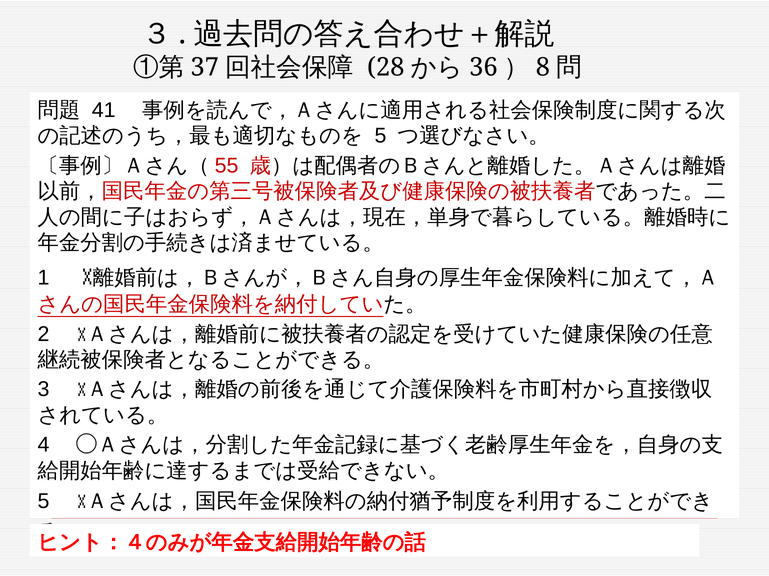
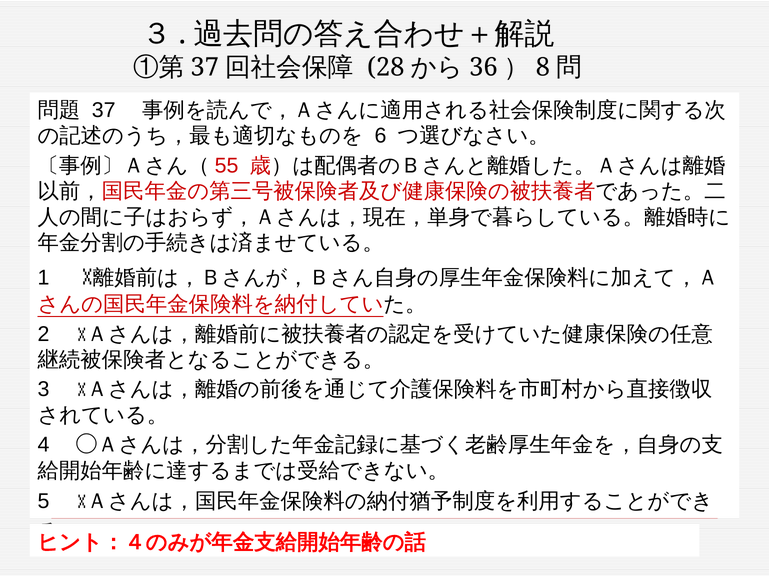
41: 41 -> 37 (104, 110)
5: 5 -> 6 (381, 136)
